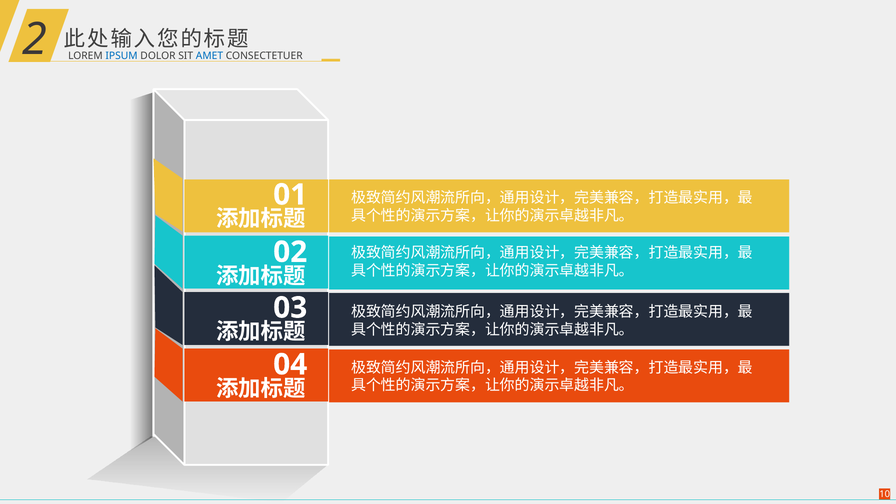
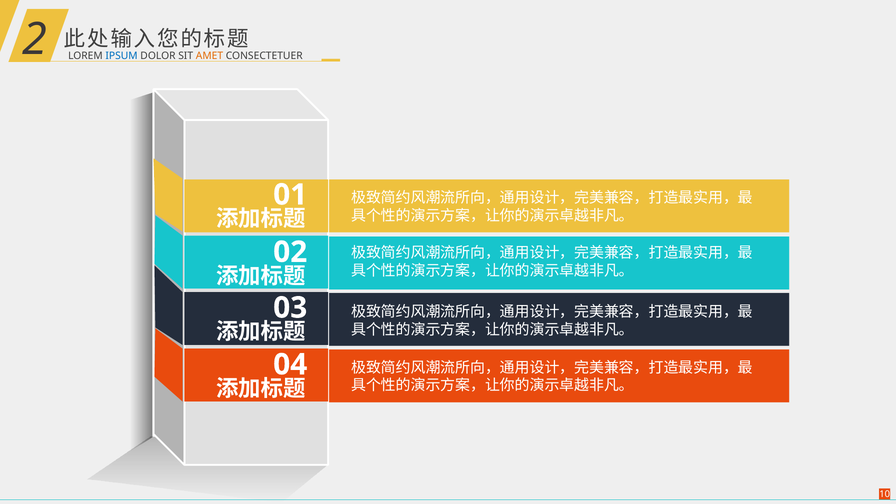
AMET colour: blue -> orange (209, 56)
